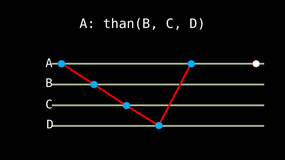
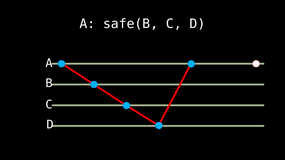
than(B: than(B -> safe(B (131, 24)
